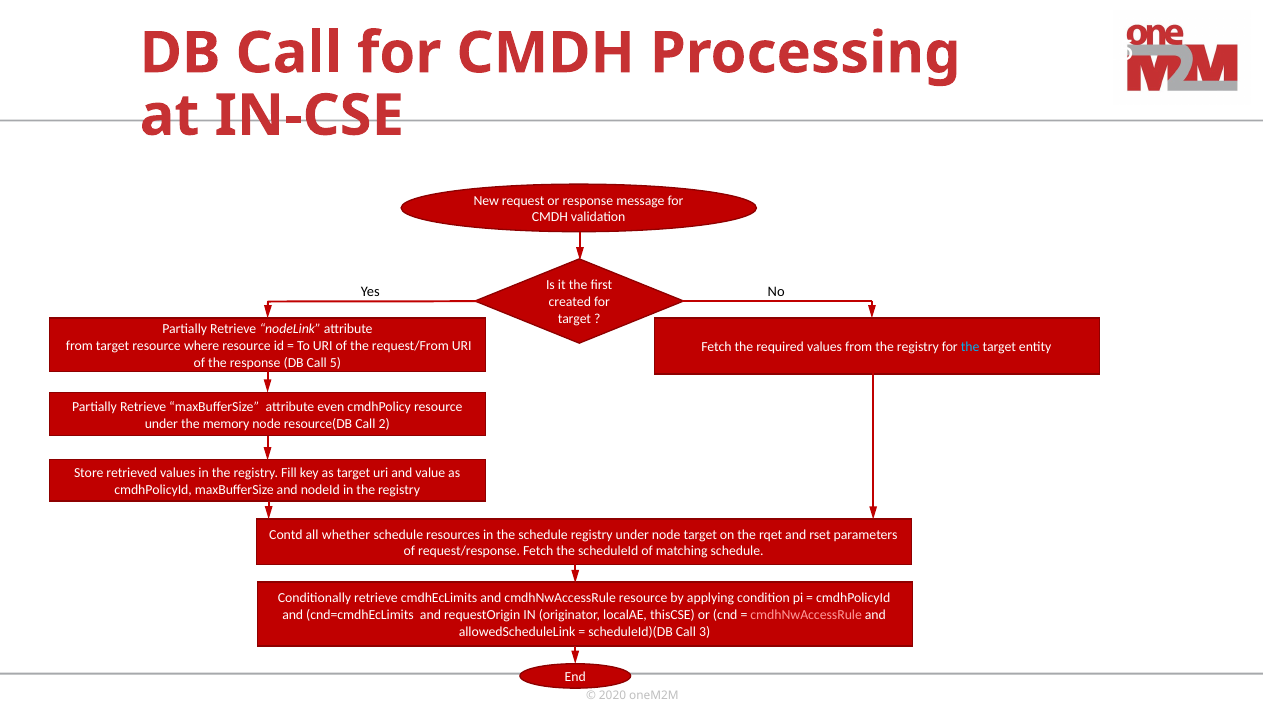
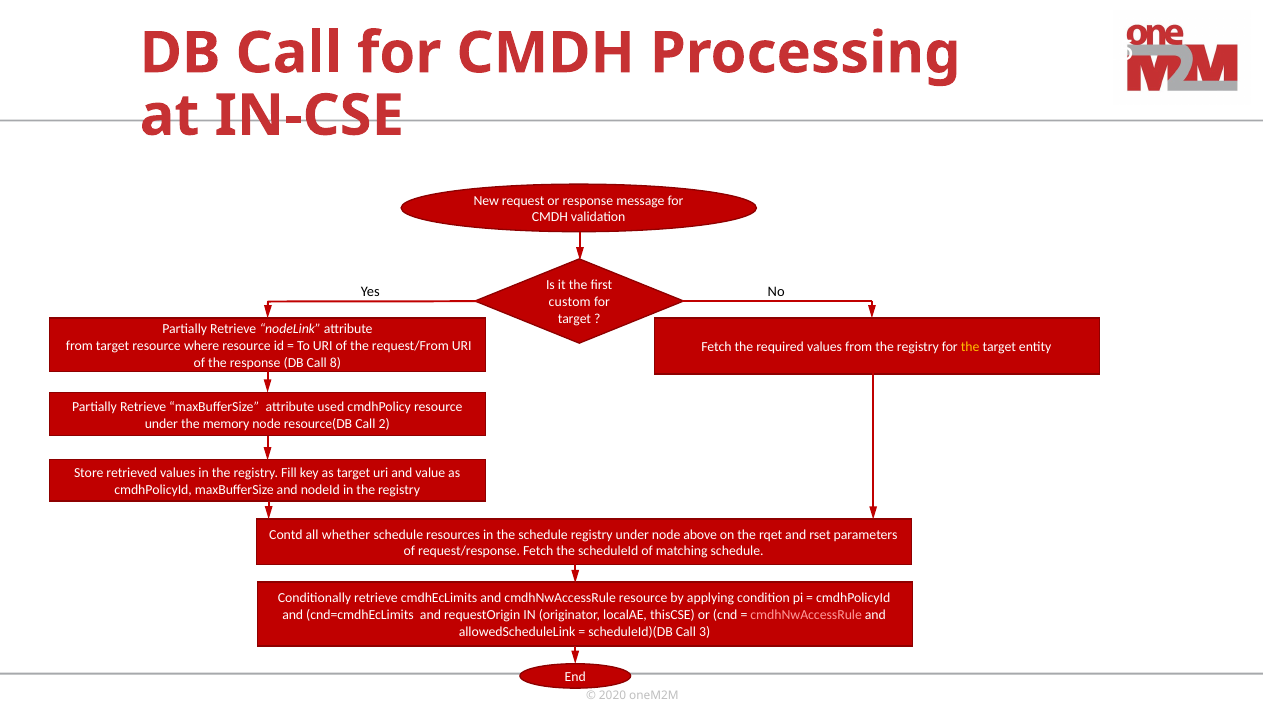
created: created -> custom (570, 302)
the colour: light blue -> yellow (970, 347)
5: 5 -> 8 (336, 363)
even: even -> used (331, 407)
node target: target -> above (700, 535)
